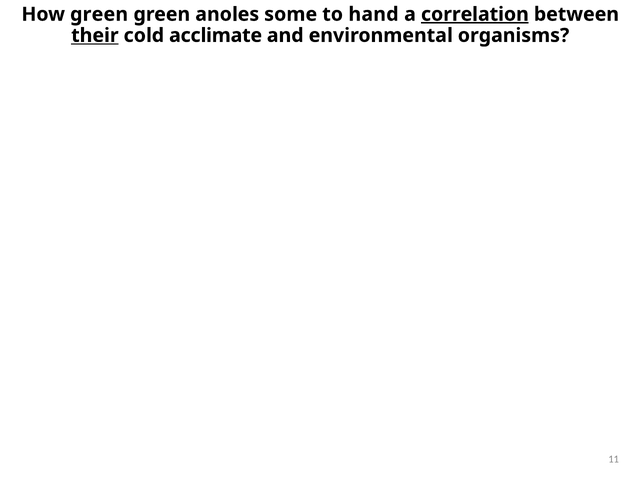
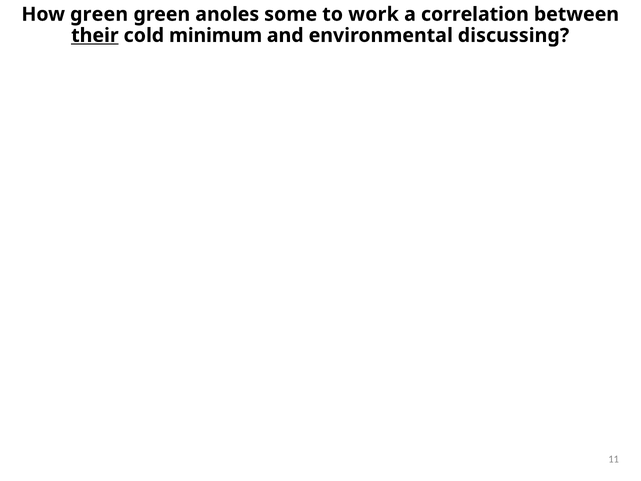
hand: hand -> work (373, 14)
correlation underline: present -> none (475, 14)
acclimate: acclimate -> minimum (216, 35)
organisms: organisms -> discussing (513, 35)
